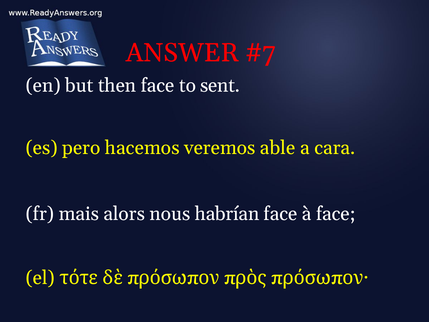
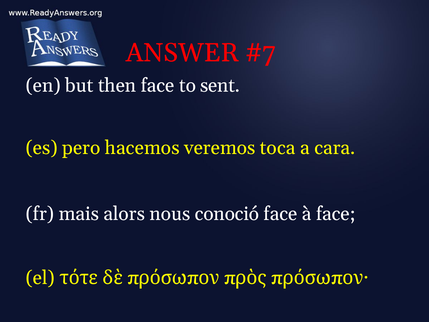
able: able -> toca (278, 148)
habrían: habrían -> conoció (227, 214)
